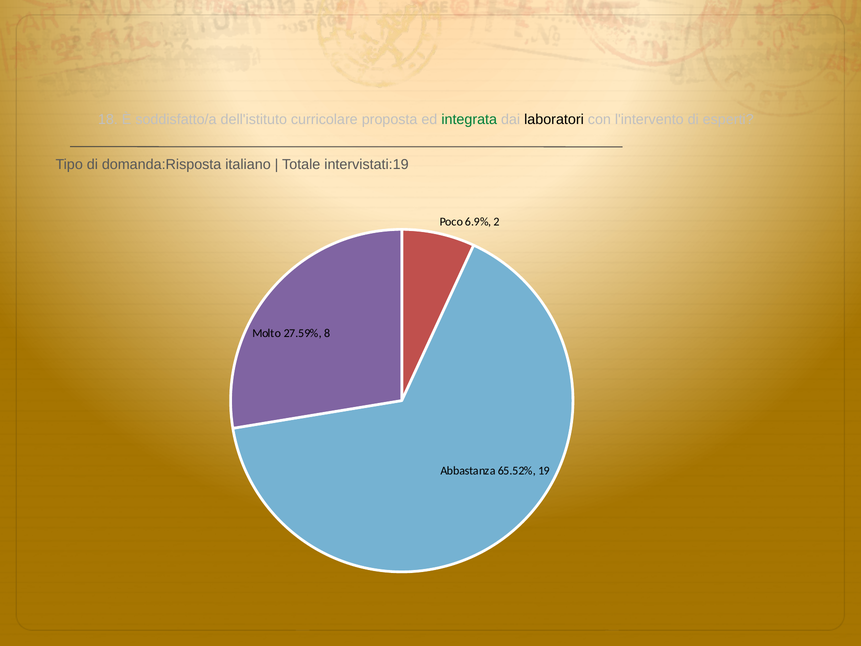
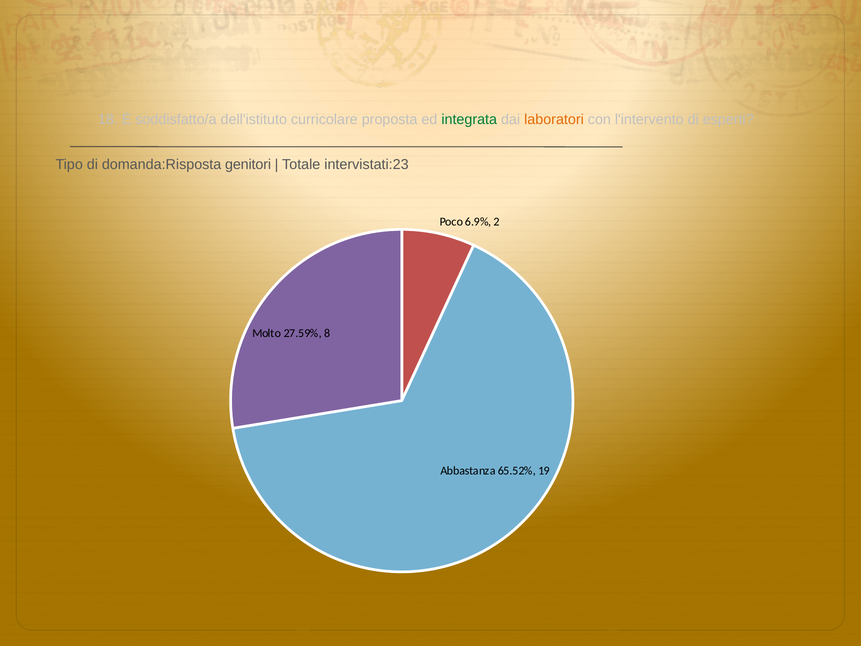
laboratori colour: black -> orange (554, 119)
italiano: italiano -> genitori (248, 165)
intervistati:19: intervistati:19 -> intervistati:23 (366, 165)
